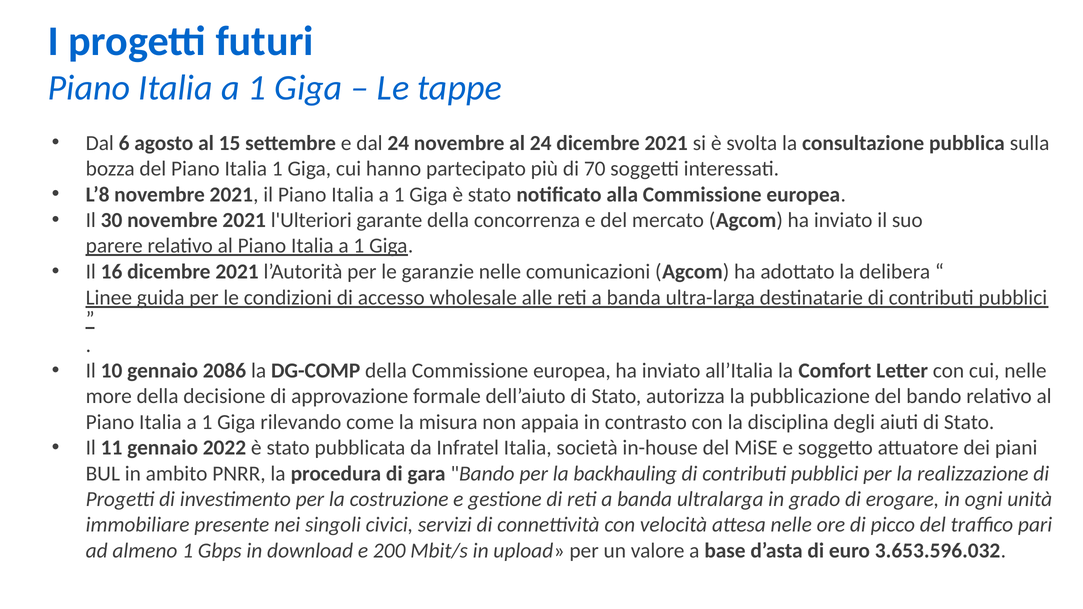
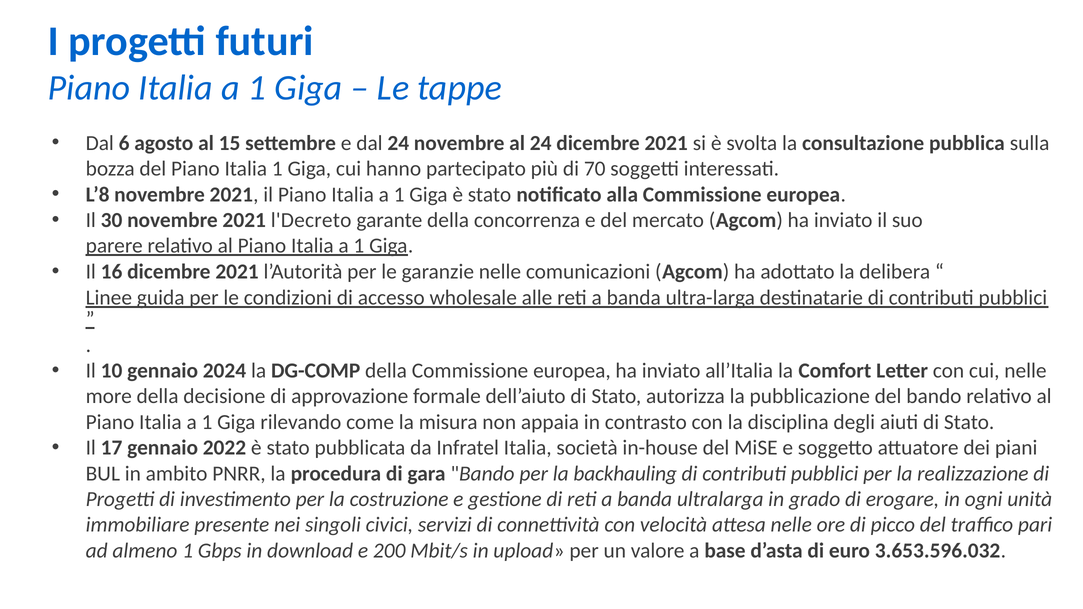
l'Ulteriori: l'Ulteriori -> l'Decreto (311, 220)
2086: 2086 -> 2024 (224, 371)
11: 11 -> 17 (112, 448)
